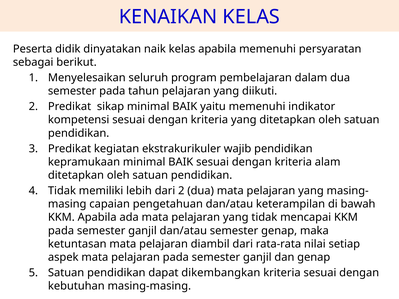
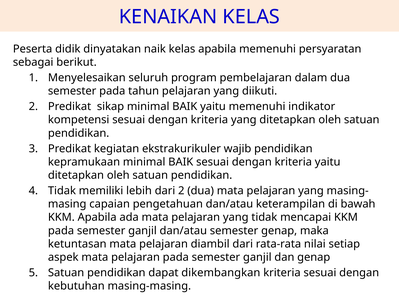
kriteria alam: alam -> yaitu (328, 162)
